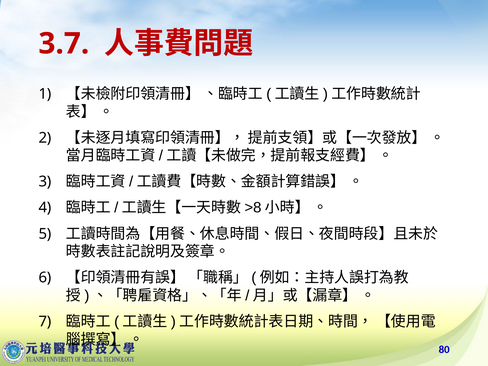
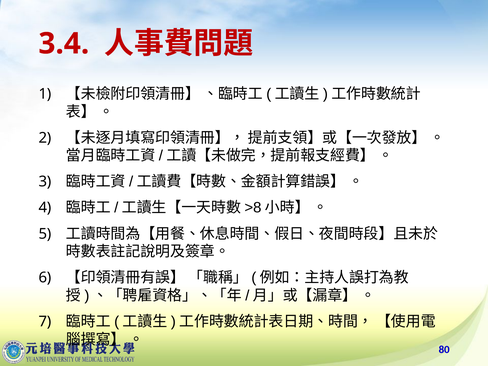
3.7: 3.7 -> 3.4 (64, 44)
